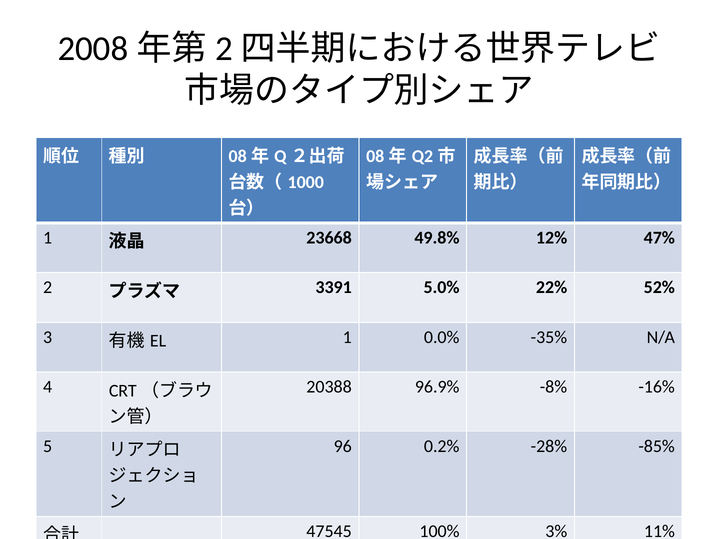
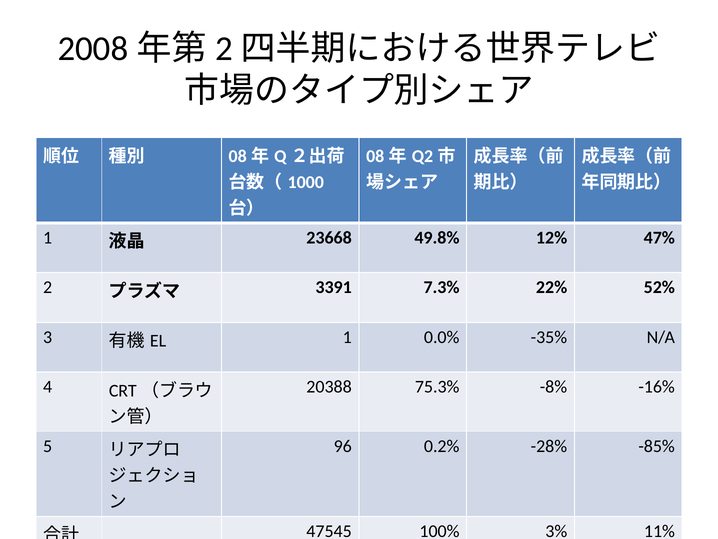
5.0%: 5.0% -> 7.3% (442, 287)
96.9%: 96.9% -> 75.3% (437, 387)
